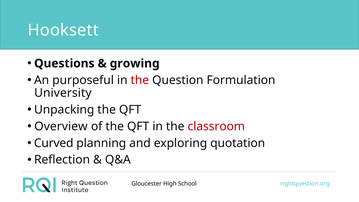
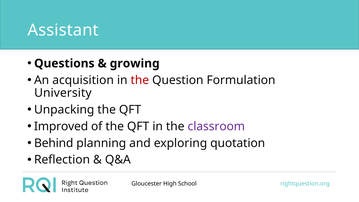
Hooksett: Hooksett -> Assistant (63, 30)
purposeful: purposeful -> acquisition (83, 80)
Overview: Overview -> Improved (61, 126)
classroom colour: red -> purple (216, 126)
Curved: Curved -> Behind (54, 143)
